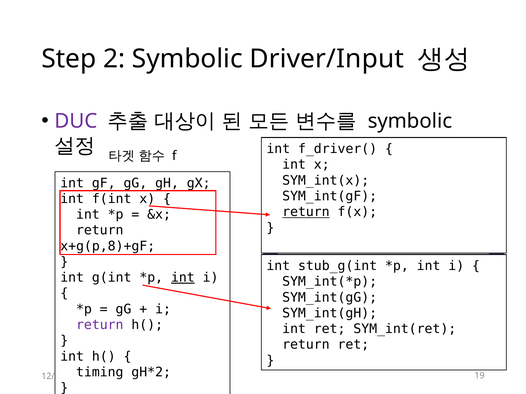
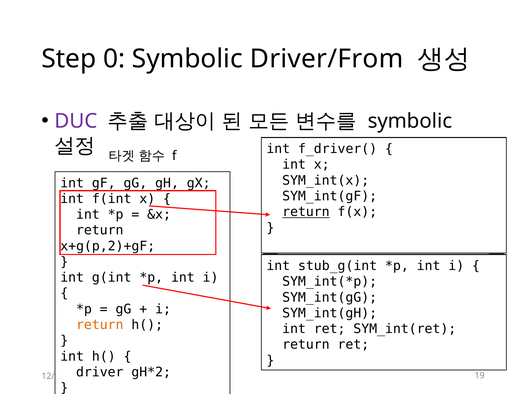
2: 2 -> 0 (114, 59)
Driver/Input: Driver/Input -> Driver/From (327, 59)
x+g(p,8)+gF: x+g(p,8)+gF -> x+g(p,2)+gF (108, 246)
int underline: present -> none (183, 278)
return colour: purple -> orange (100, 325)
timing: timing -> driver (100, 373)
